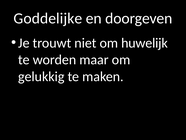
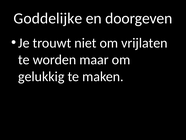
huwelijk: huwelijk -> vrijlaten (144, 43)
